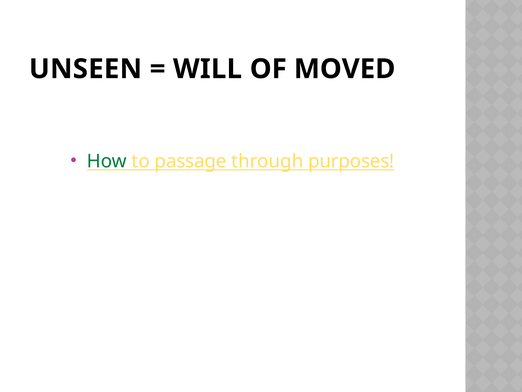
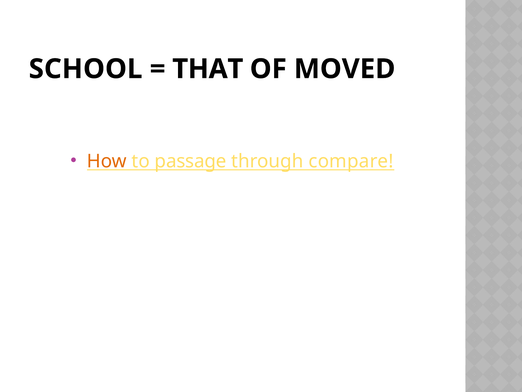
UNSEEN: UNSEEN -> SCHOOL (86, 69)
WILL: WILL -> THAT (208, 69)
How colour: green -> orange (107, 161)
purposes: purposes -> compare (351, 161)
